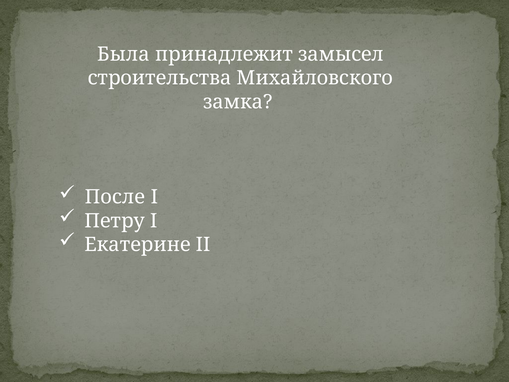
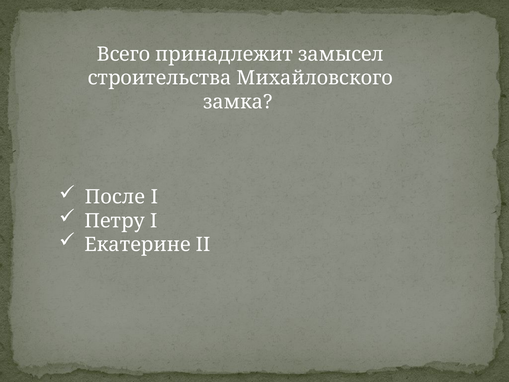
Была: Была -> Всего (124, 54)
